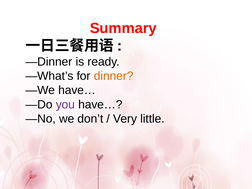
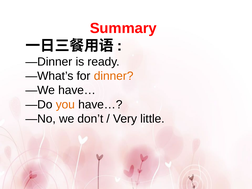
you colour: purple -> orange (65, 105)
